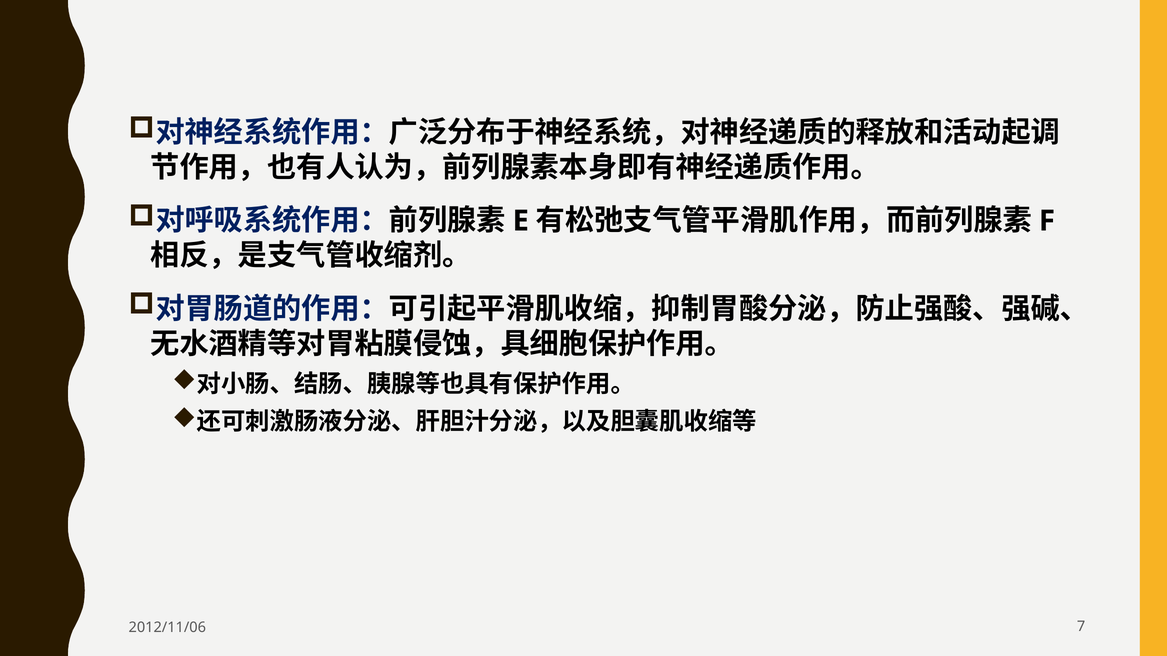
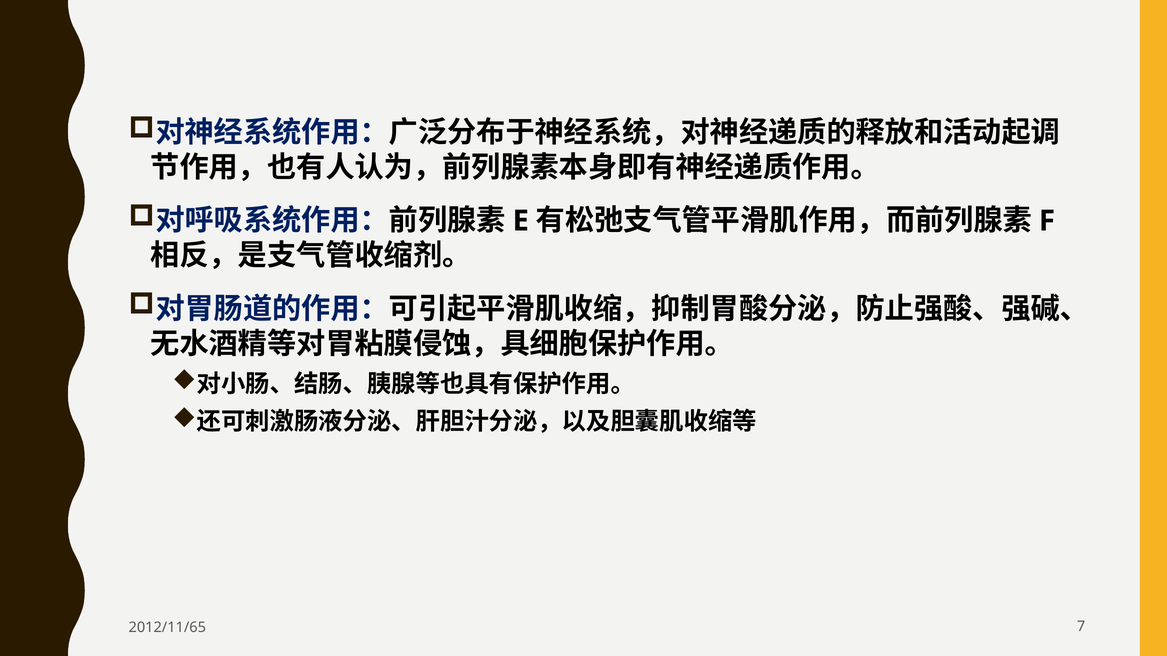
2012/11/06: 2012/11/06 -> 2012/11/65 (167, 628)
